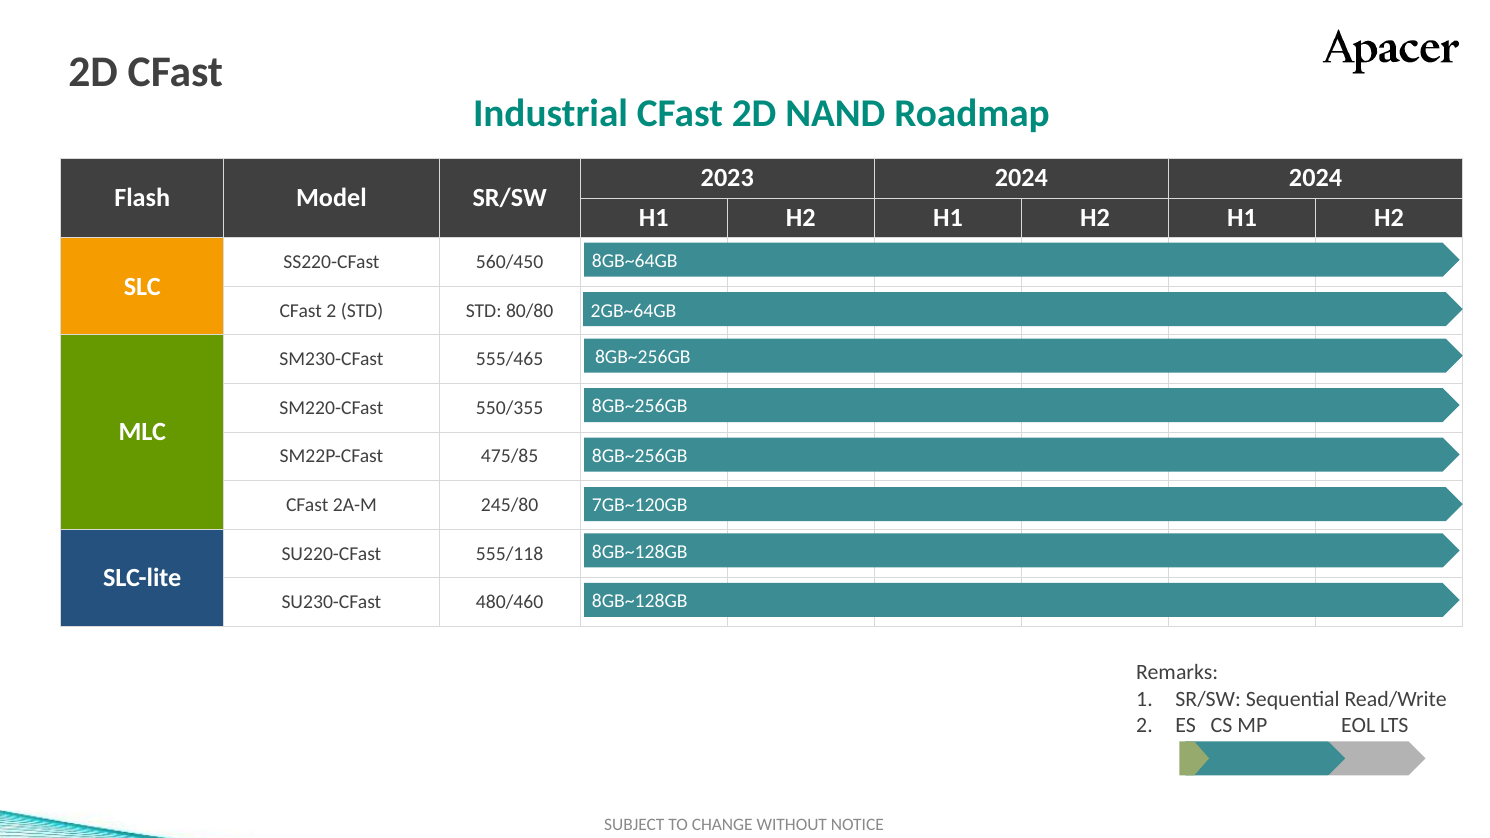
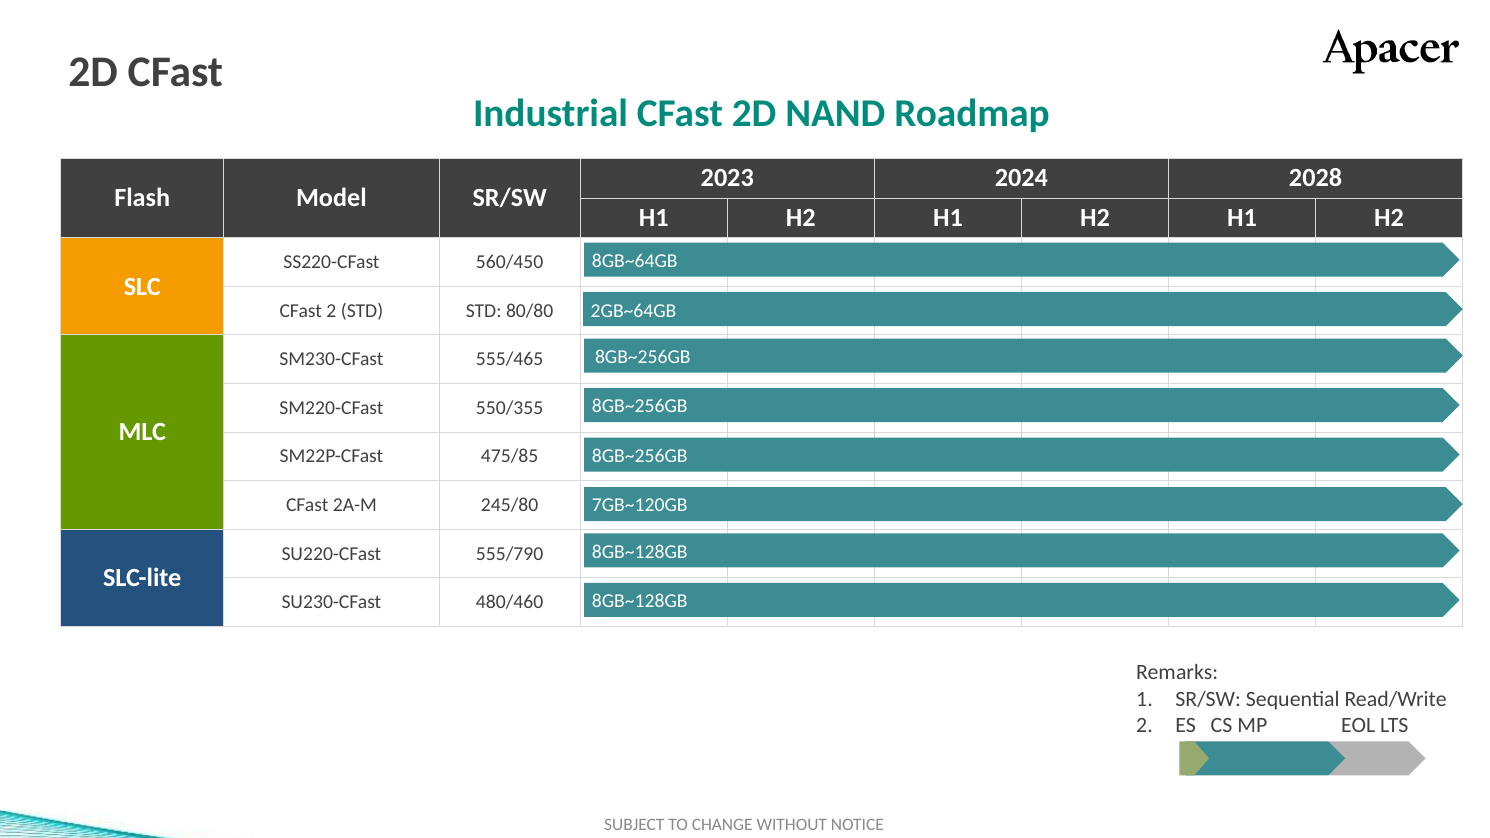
2024 2024: 2024 -> 2028 (1316, 178)
555/118: 555/118 -> 555/790 (510, 554)
